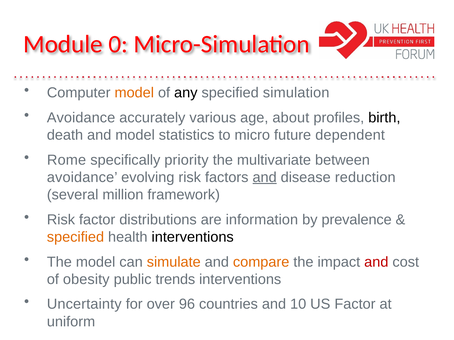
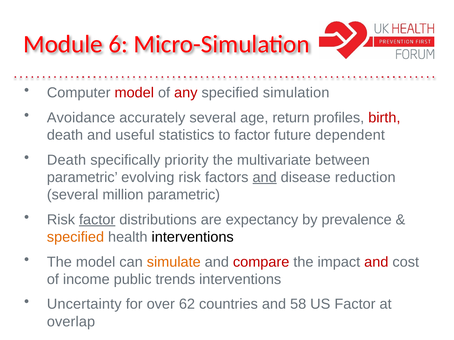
0: 0 -> 6 (118, 44)
model colour: orange -> red (134, 93)
any colour: black -> red (186, 93)
accurately various: various -> several (213, 118)
about: about -> return (291, 118)
birth colour: black -> red (384, 118)
and model: model -> useful (135, 135)
to micro: micro -> factor (252, 135)
Rome: Rome -> Death (67, 160)
avoidance: avoidance -> parametric (82, 178)
million framework: framework -> parametric (184, 195)
factor underline: none -> present (97, 220)
information: information -> expectancy (262, 220)
compare colour: orange -> red (261, 262)
obesity: obesity -> income (86, 280)
96: 96 -> 62 (187, 305)
10: 10 -> 58 (298, 305)
uniform: uniform -> overlap (71, 322)
